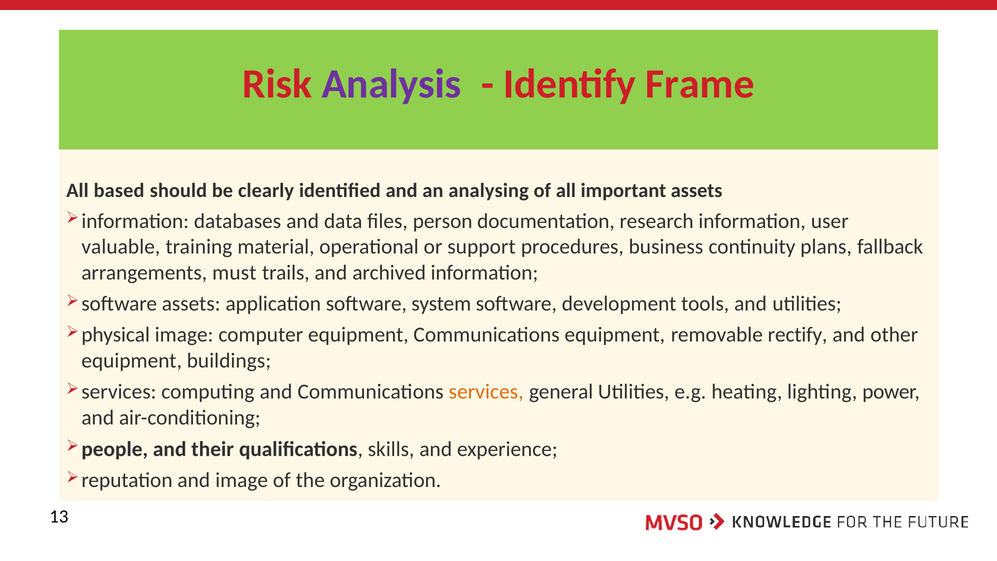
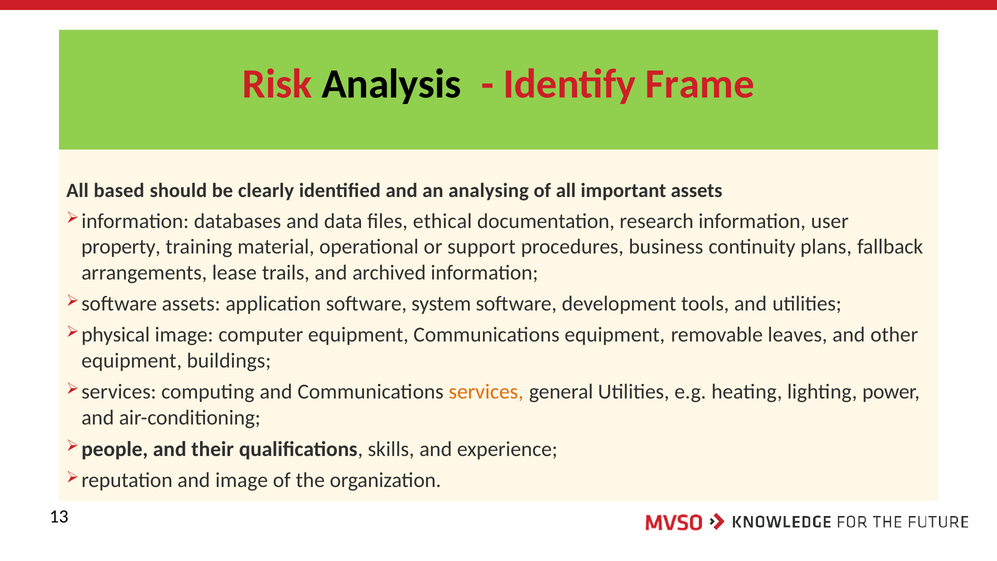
Analysis colour: purple -> black (391, 84)
person: person -> ethical (443, 221)
valuable: valuable -> property (121, 247)
must: must -> lease (234, 272)
rectify: rectify -> leaves (798, 335)
